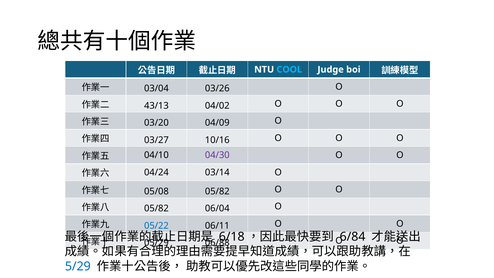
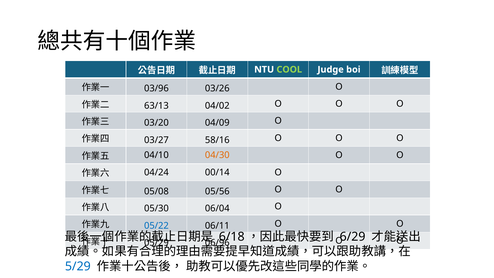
COOL colour: light blue -> light green (289, 69)
03/04: 03/04 -> 03/96 (156, 89)
43/13: 43/13 -> 63/13 (156, 106)
10/16: 10/16 -> 58/16 (217, 140)
04/30 colour: purple -> orange (217, 155)
03/14: 03/14 -> 00/14 (217, 172)
05/08 05/82: 05/82 -> 05/56 (217, 191)
05/82: 05/82 -> 05/30 (156, 208)
6/84: 6/84 -> 6/29 (353, 236)
06/88: 06/88 -> 06/96 (217, 243)
